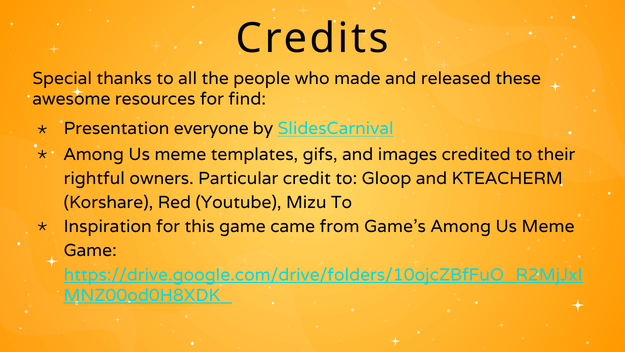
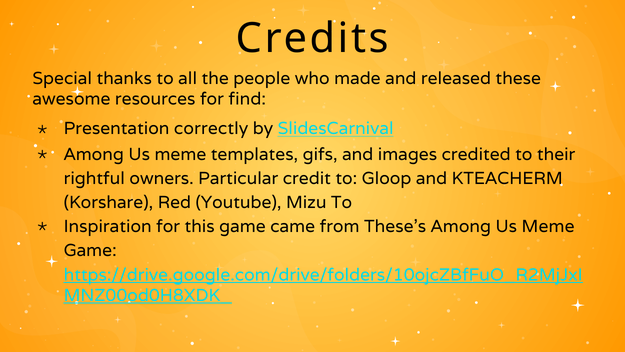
everyone: everyone -> correctly (211, 129)
Game’s: Game’s -> These’s (395, 226)
